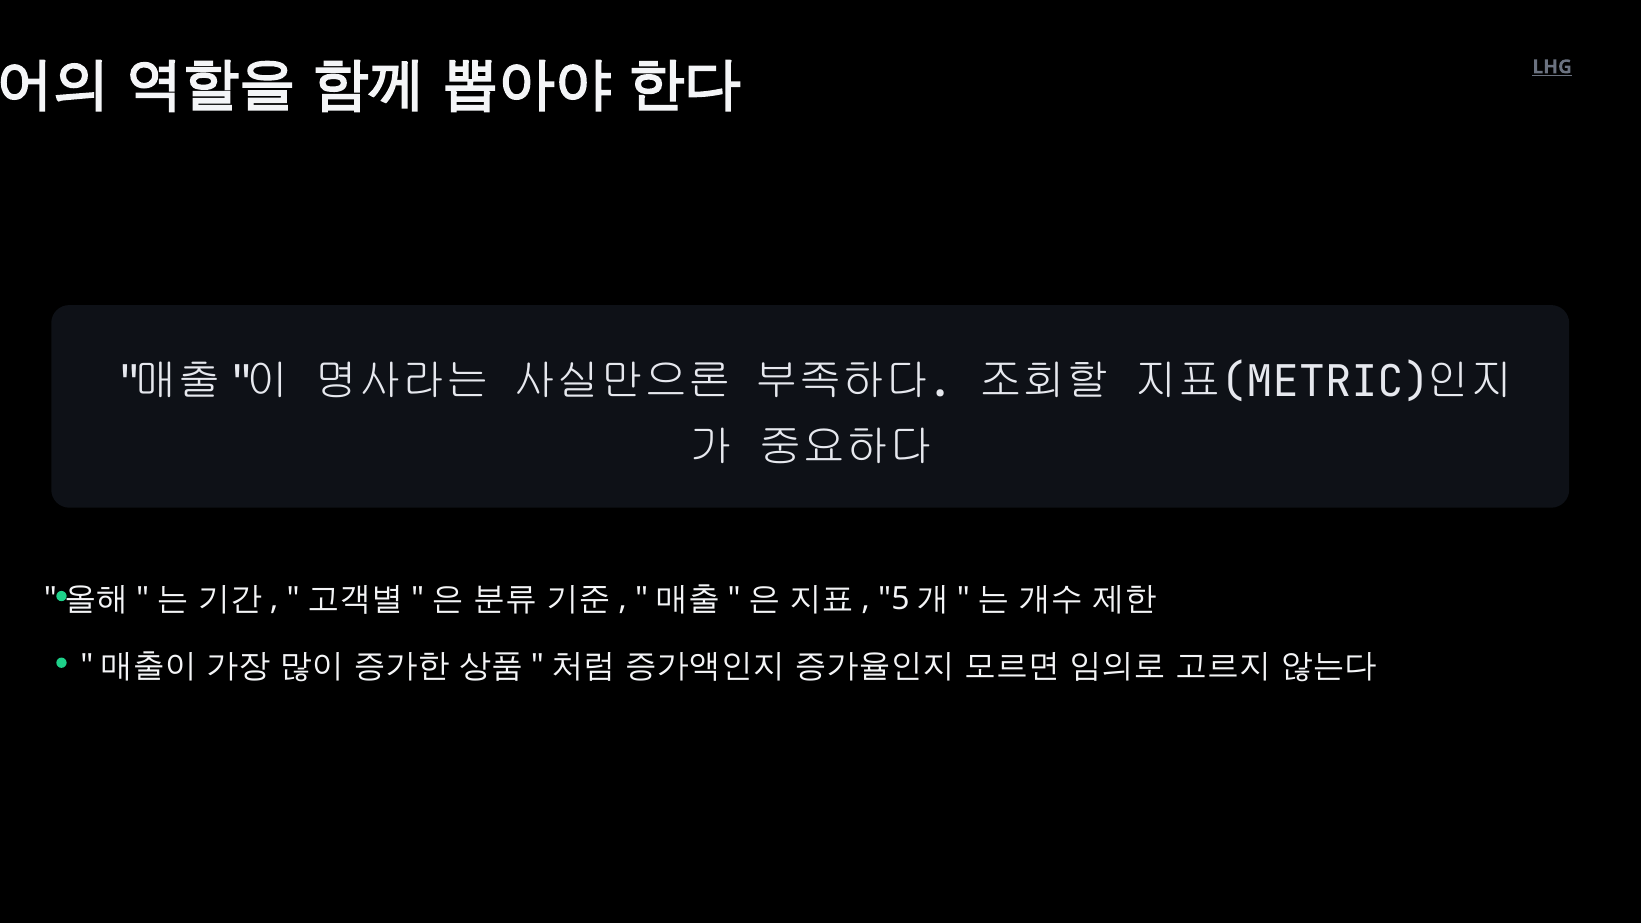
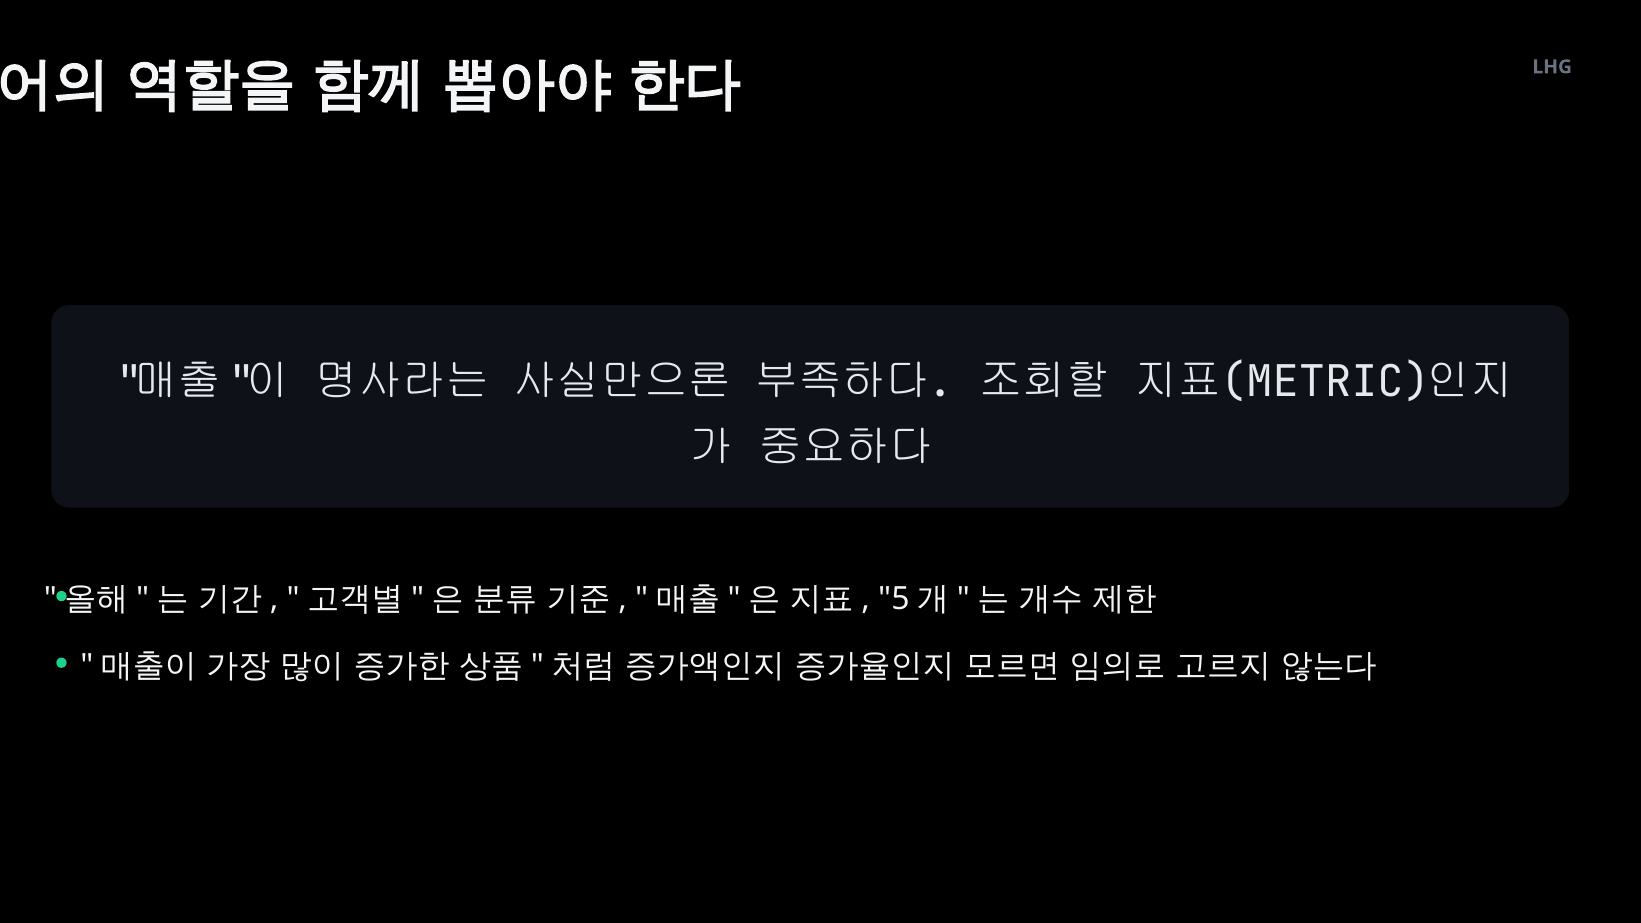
LHG underline: present -> none (1552, 67)
